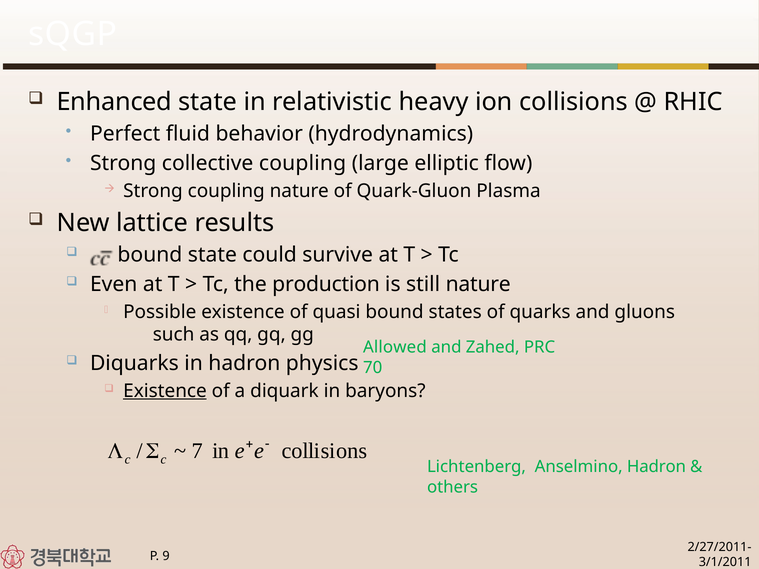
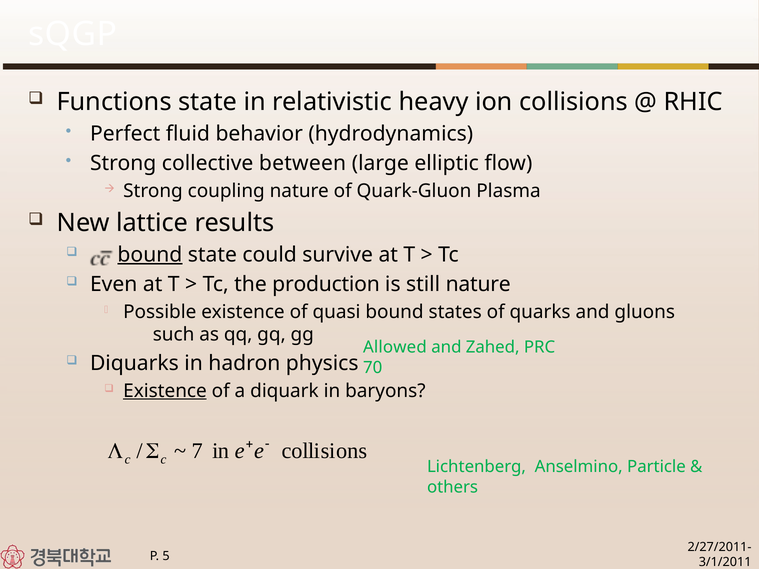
Enhanced: Enhanced -> Functions (114, 102)
collective coupling: coupling -> between (303, 163)
bound underline: none -> present (150, 255)
Anselmino Hadron: Hadron -> Particle (656, 467)
9: 9 -> 5 (166, 556)
